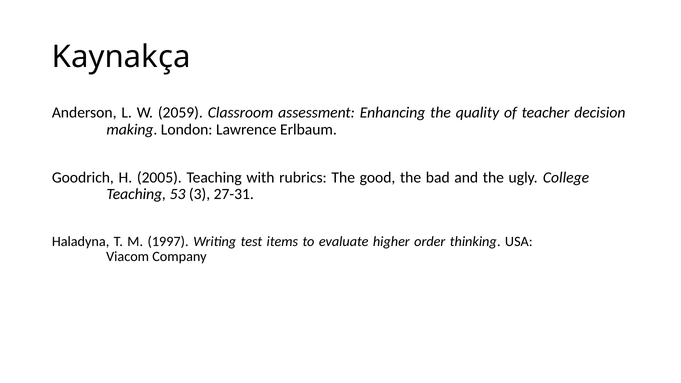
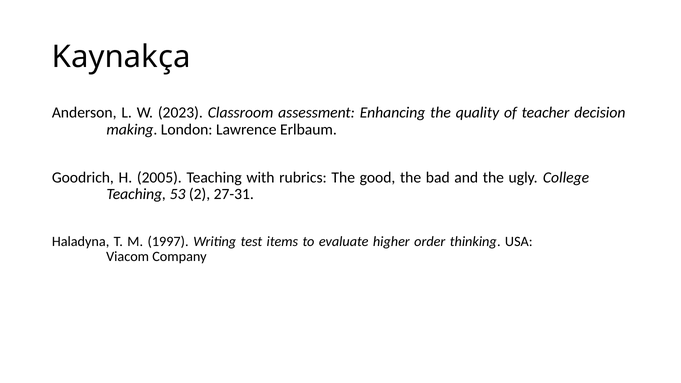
2059: 2059 -> 2023 (180, 113)
3: 3 -> 2 (200, 194)
